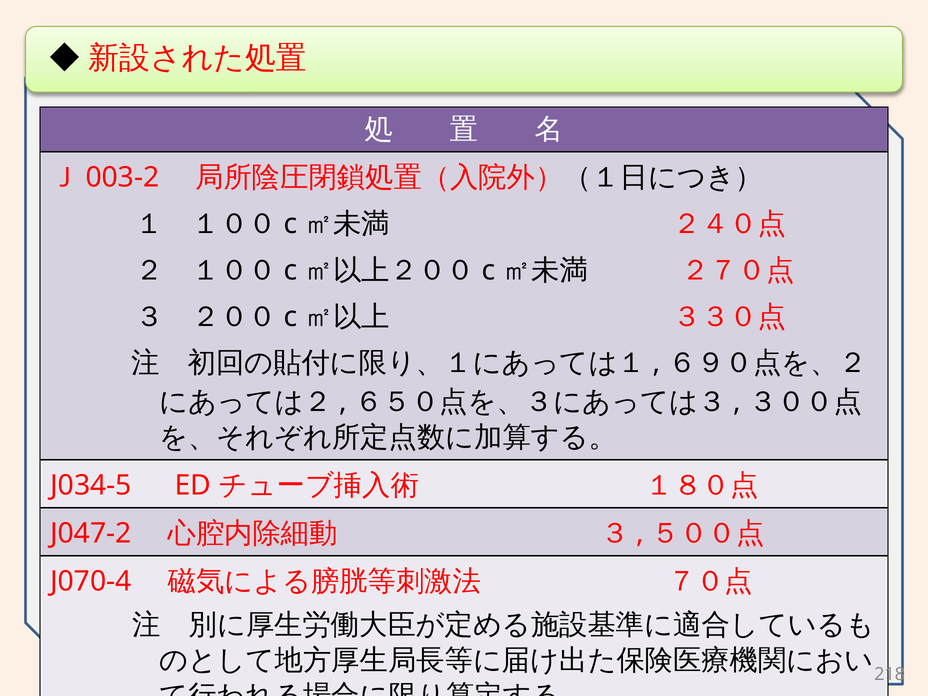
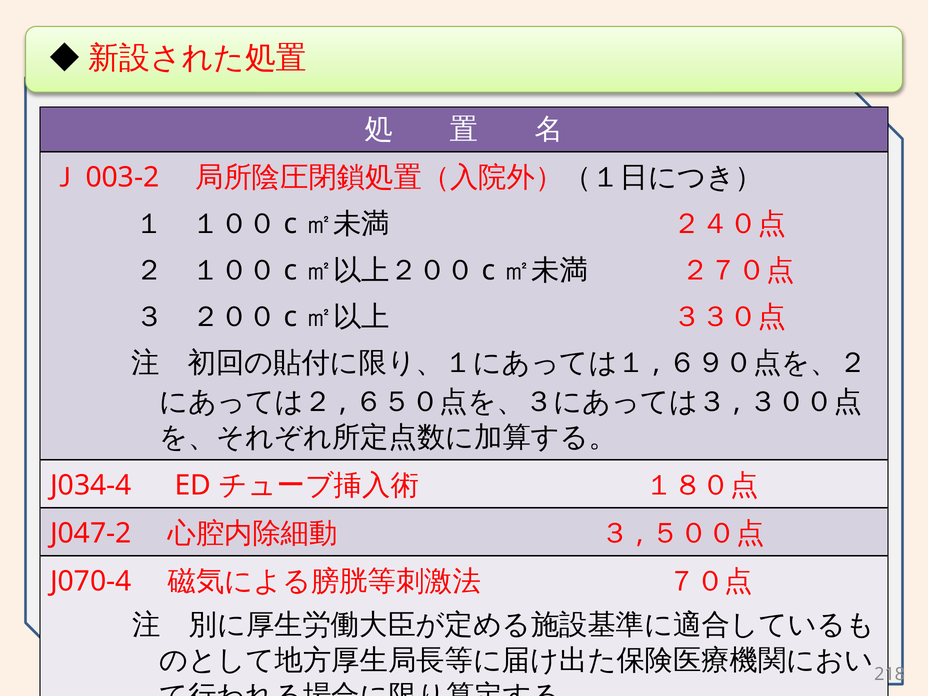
J034-5: J034-5 -> J034-4 (91, 485)
